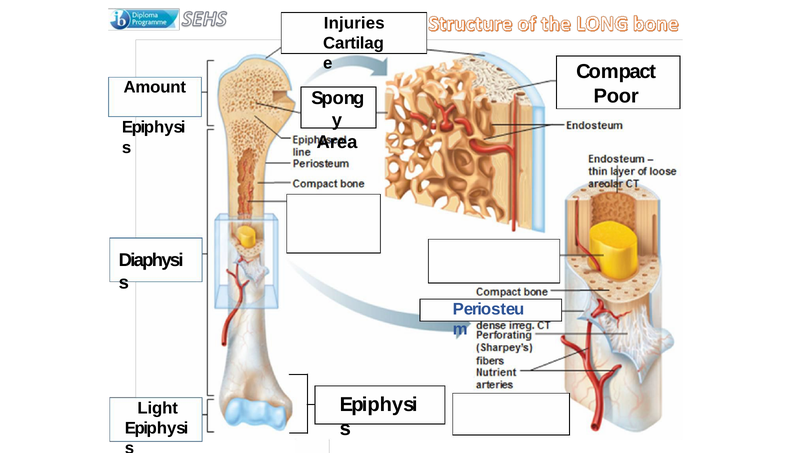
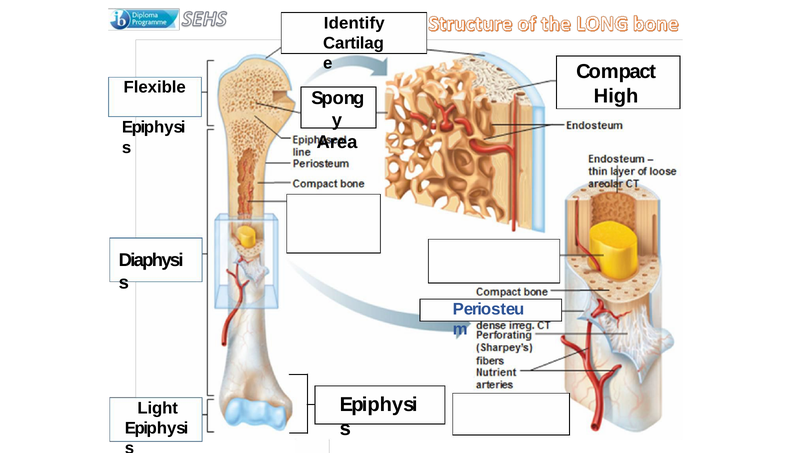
Injuries: Injuries -> Identify (354, 23)
Amount: Amount -> Flexible (155, 87)
Poor: Poor -> High (616, 96)
